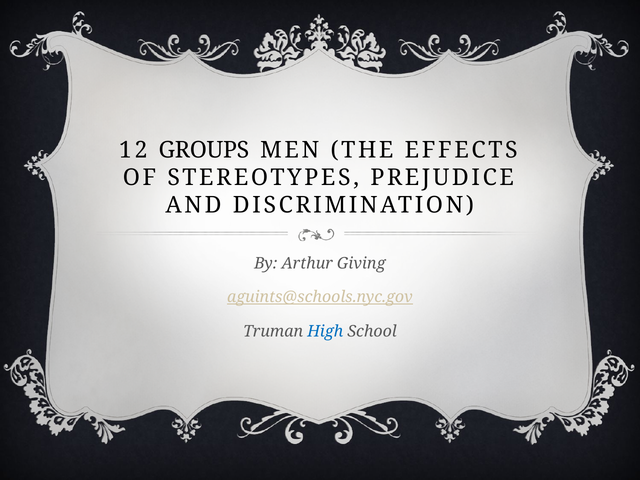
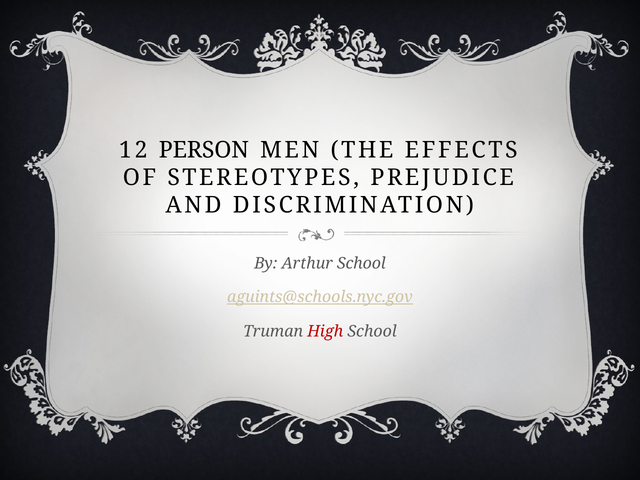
GROUPS: GROUPS -> PERSON (204, 150)
Arthur Giving: Giving -> School (361, 264)
High colour: blue -> red (325, 331)
